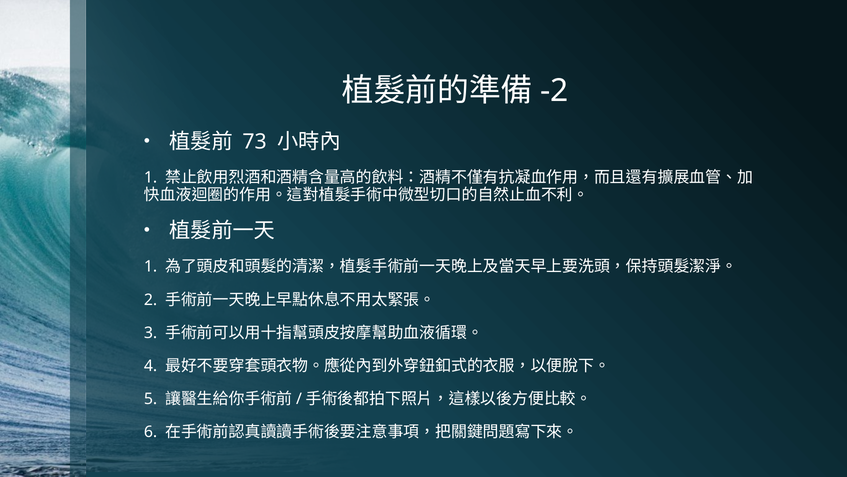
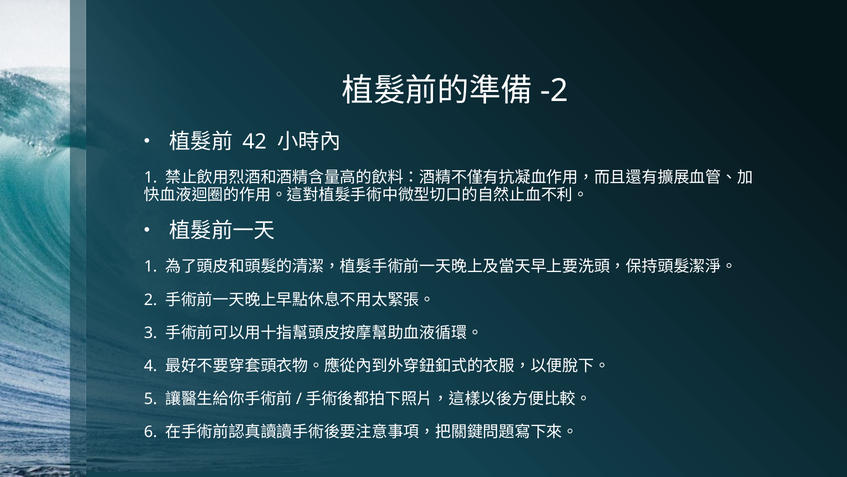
73: 73 -> 42 (255, 142)
